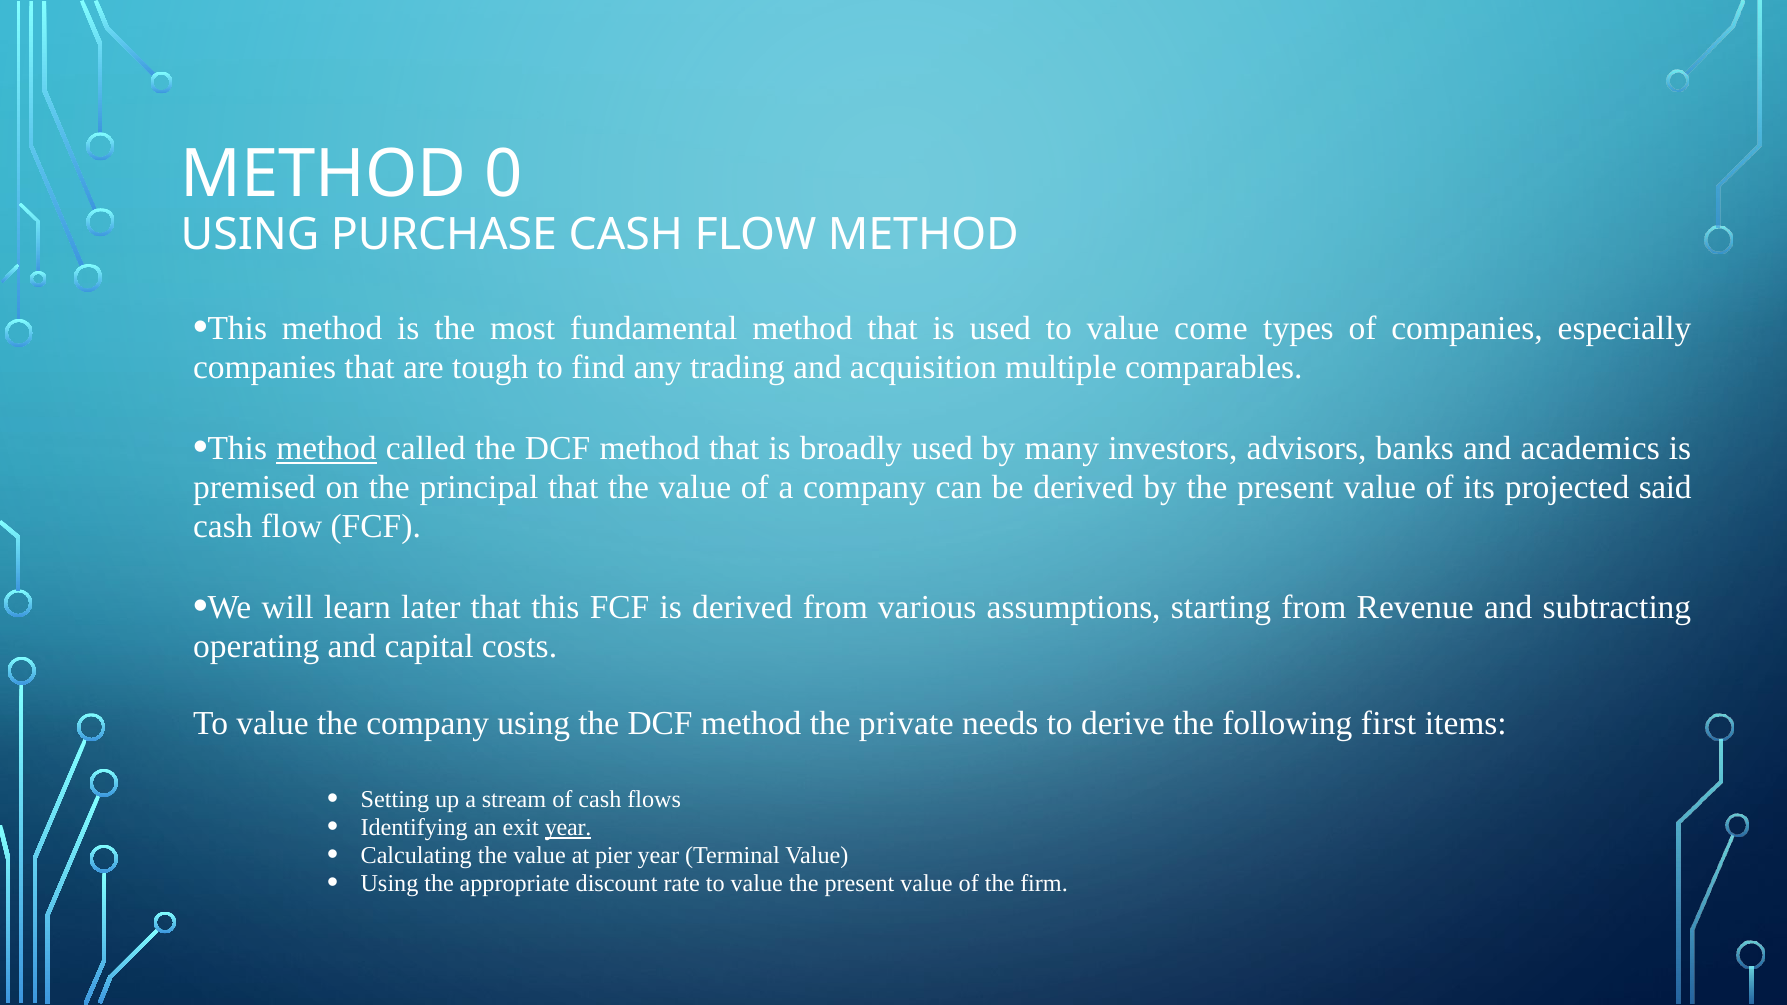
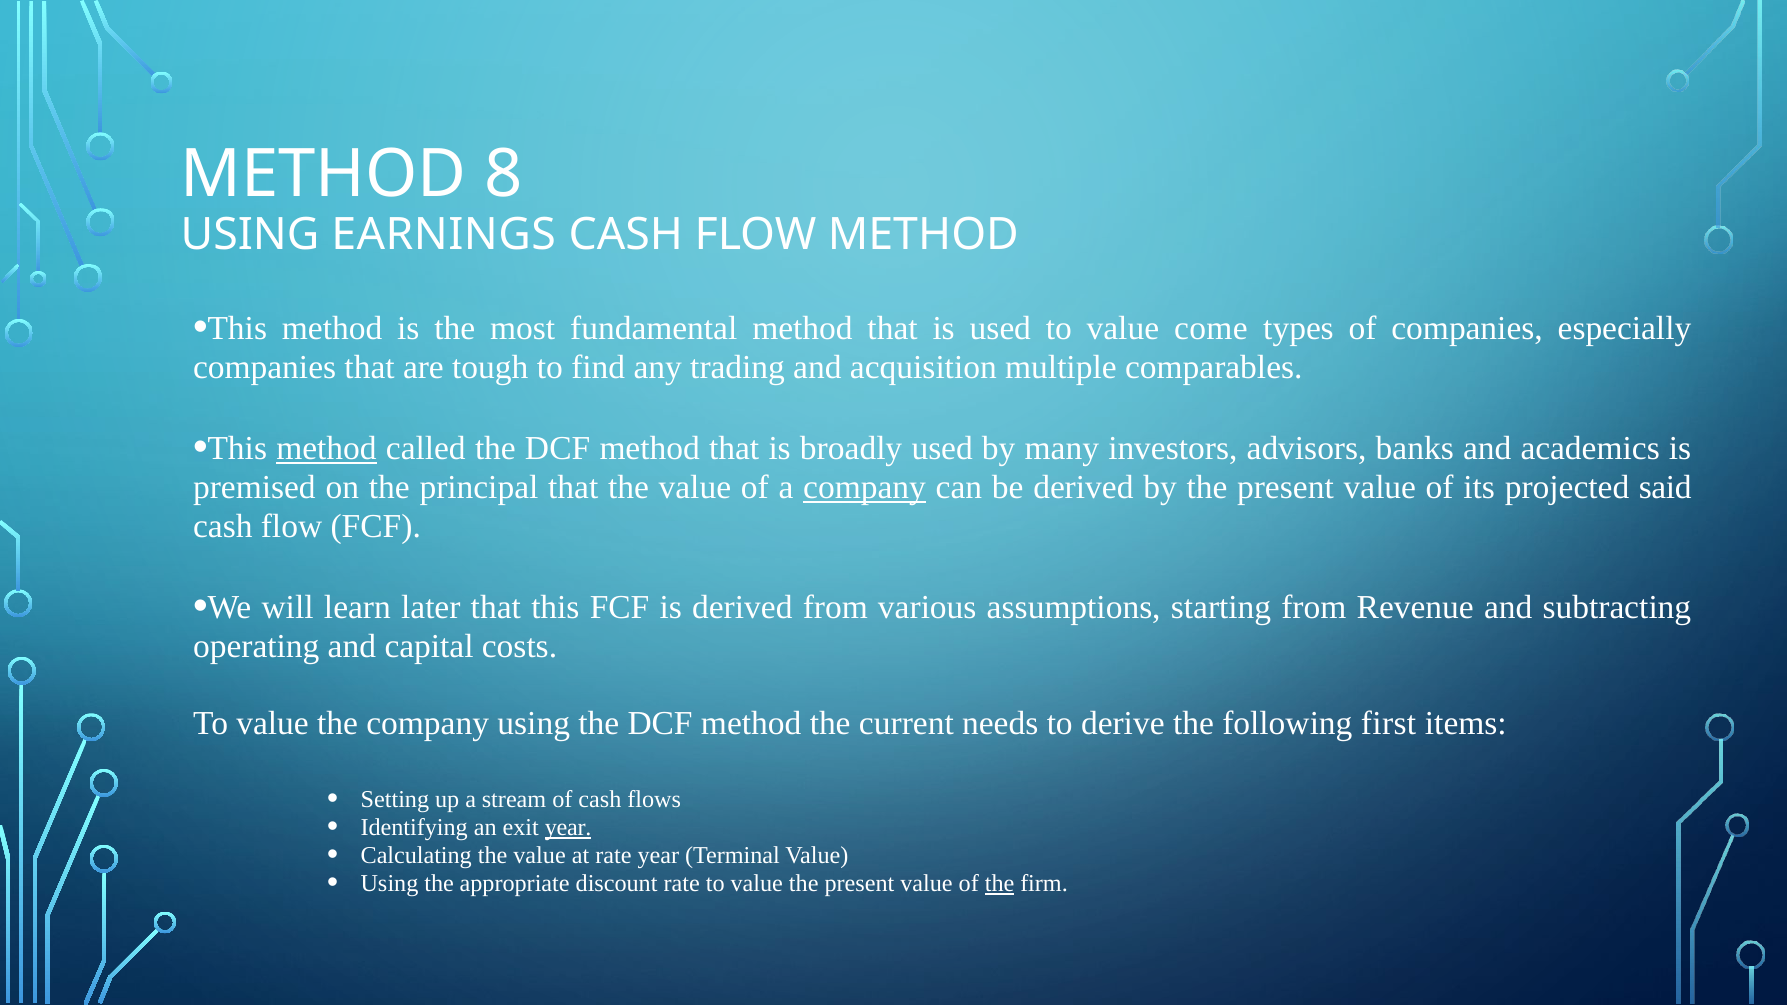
0: 0 -> 8 (503, 174)
PURCHASE: PURCHASE -> EARNINGS (444, 235)
company underline: none -> present (865, 488)
private: private -> current (906, 724)
at pier: pier -> rate (613, 856)
the underline: none -> present (1000, 884)
